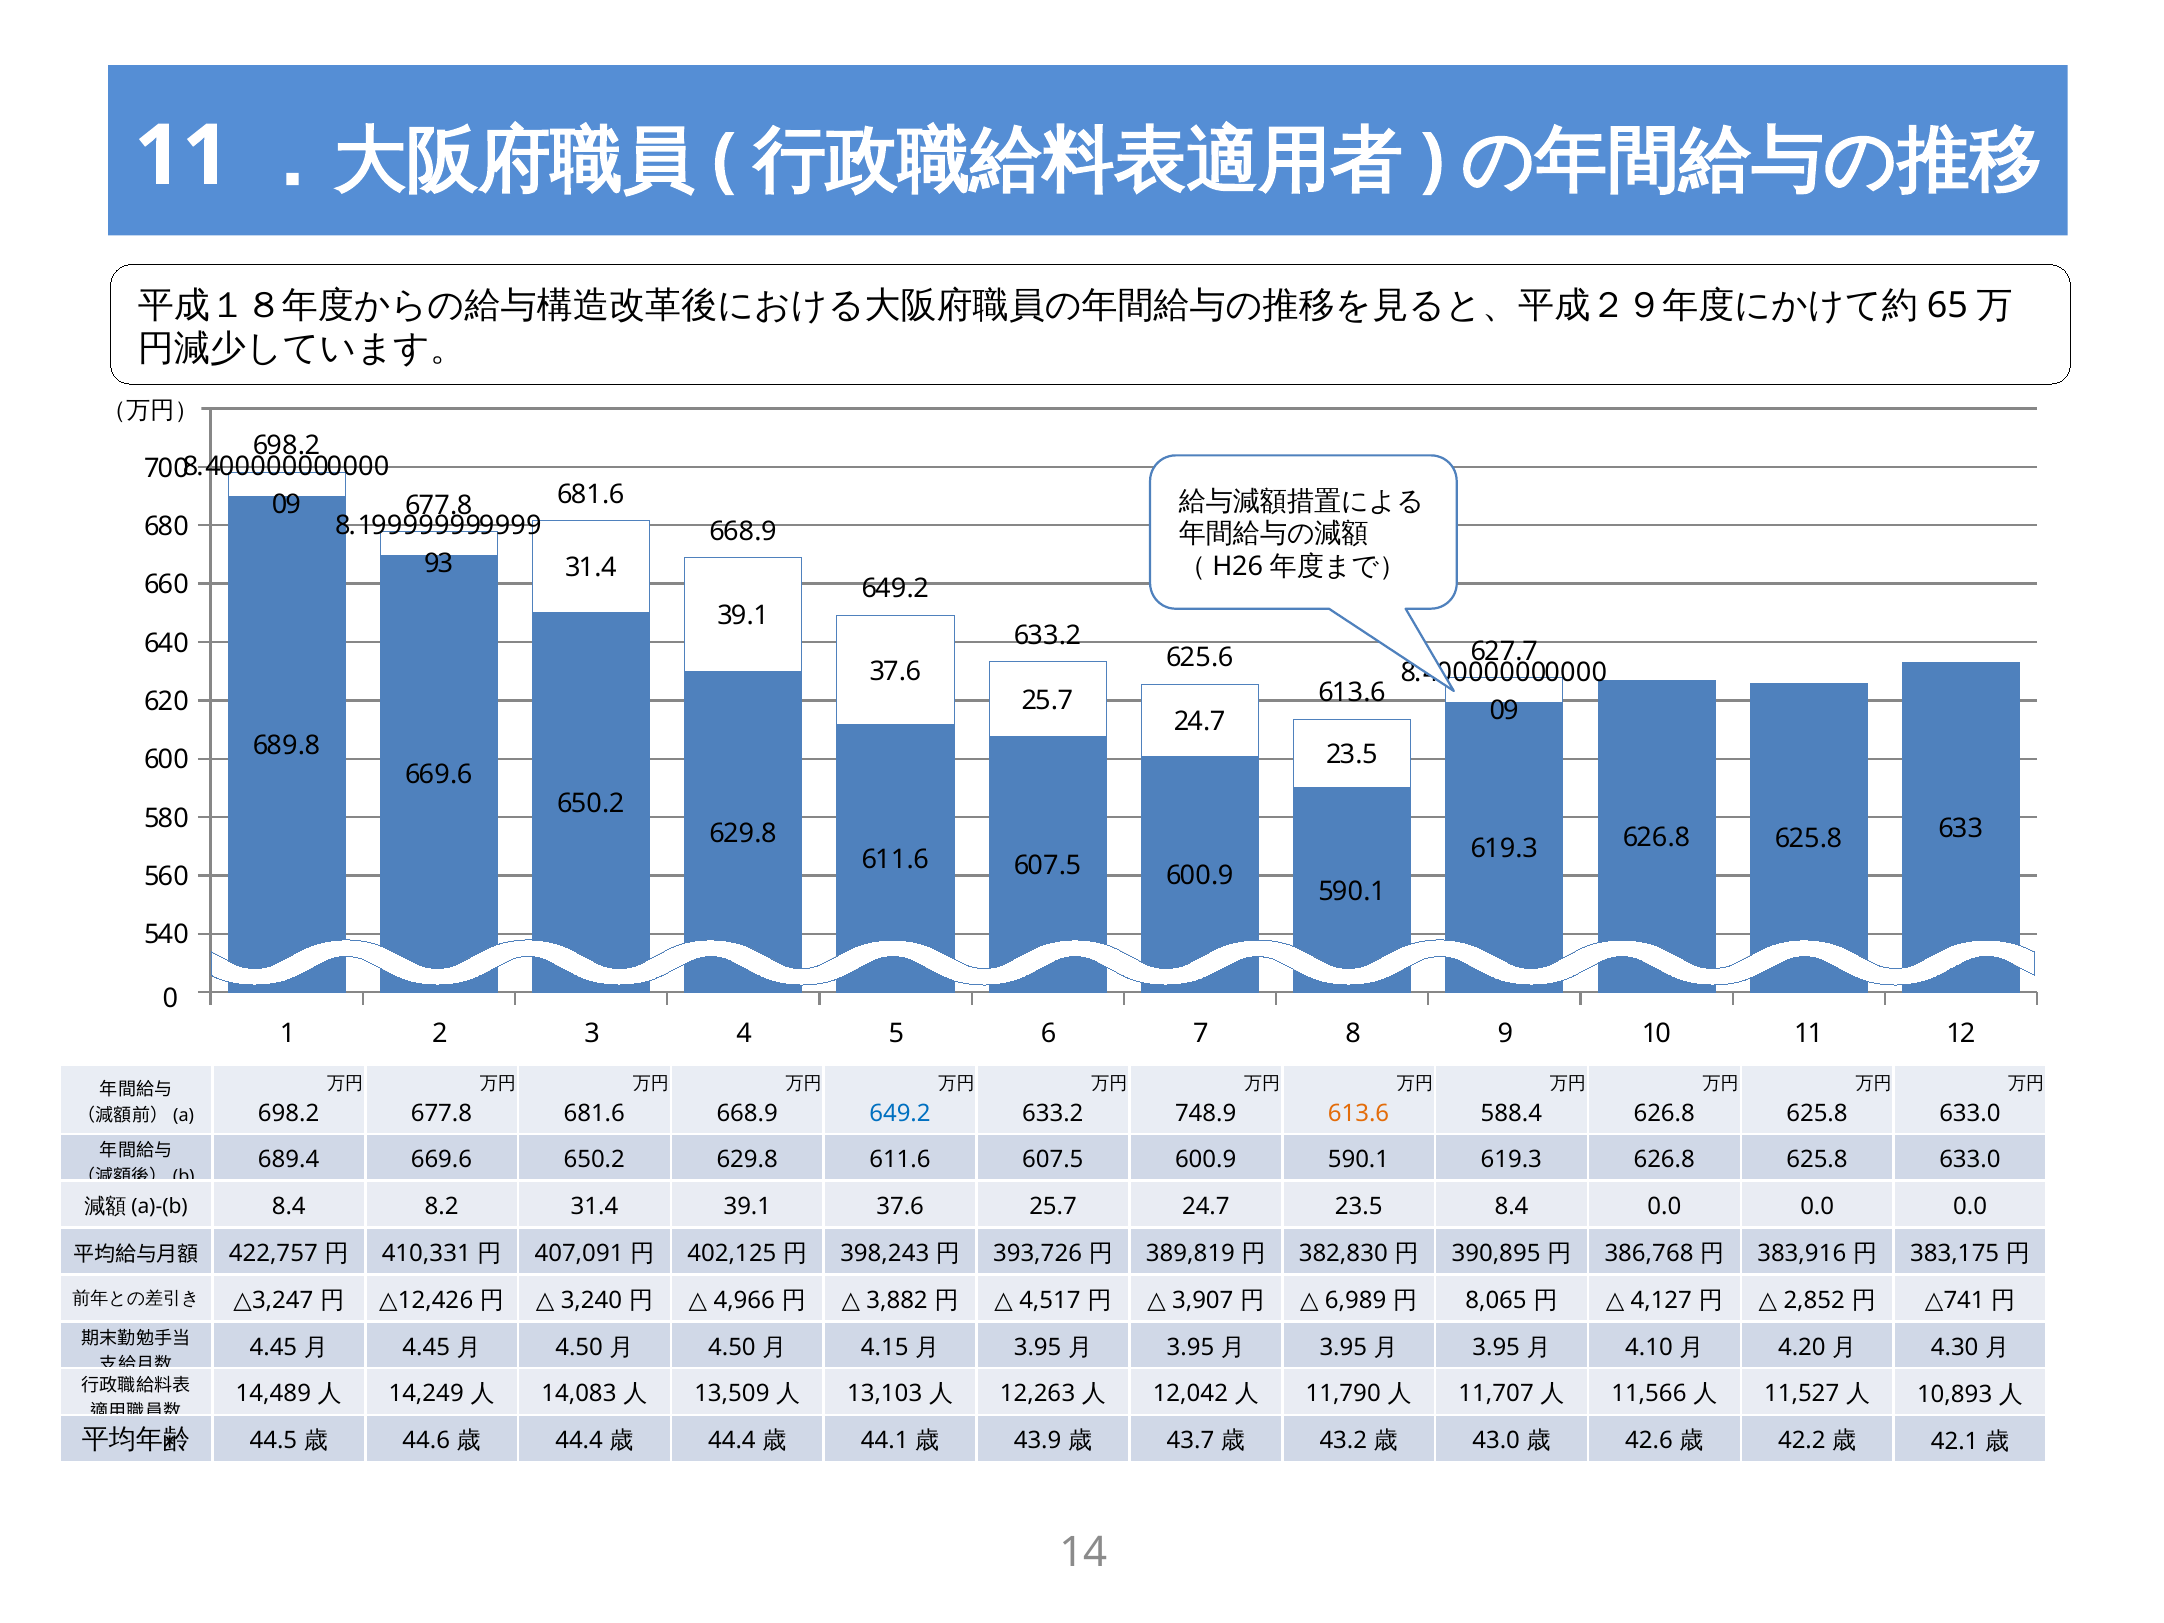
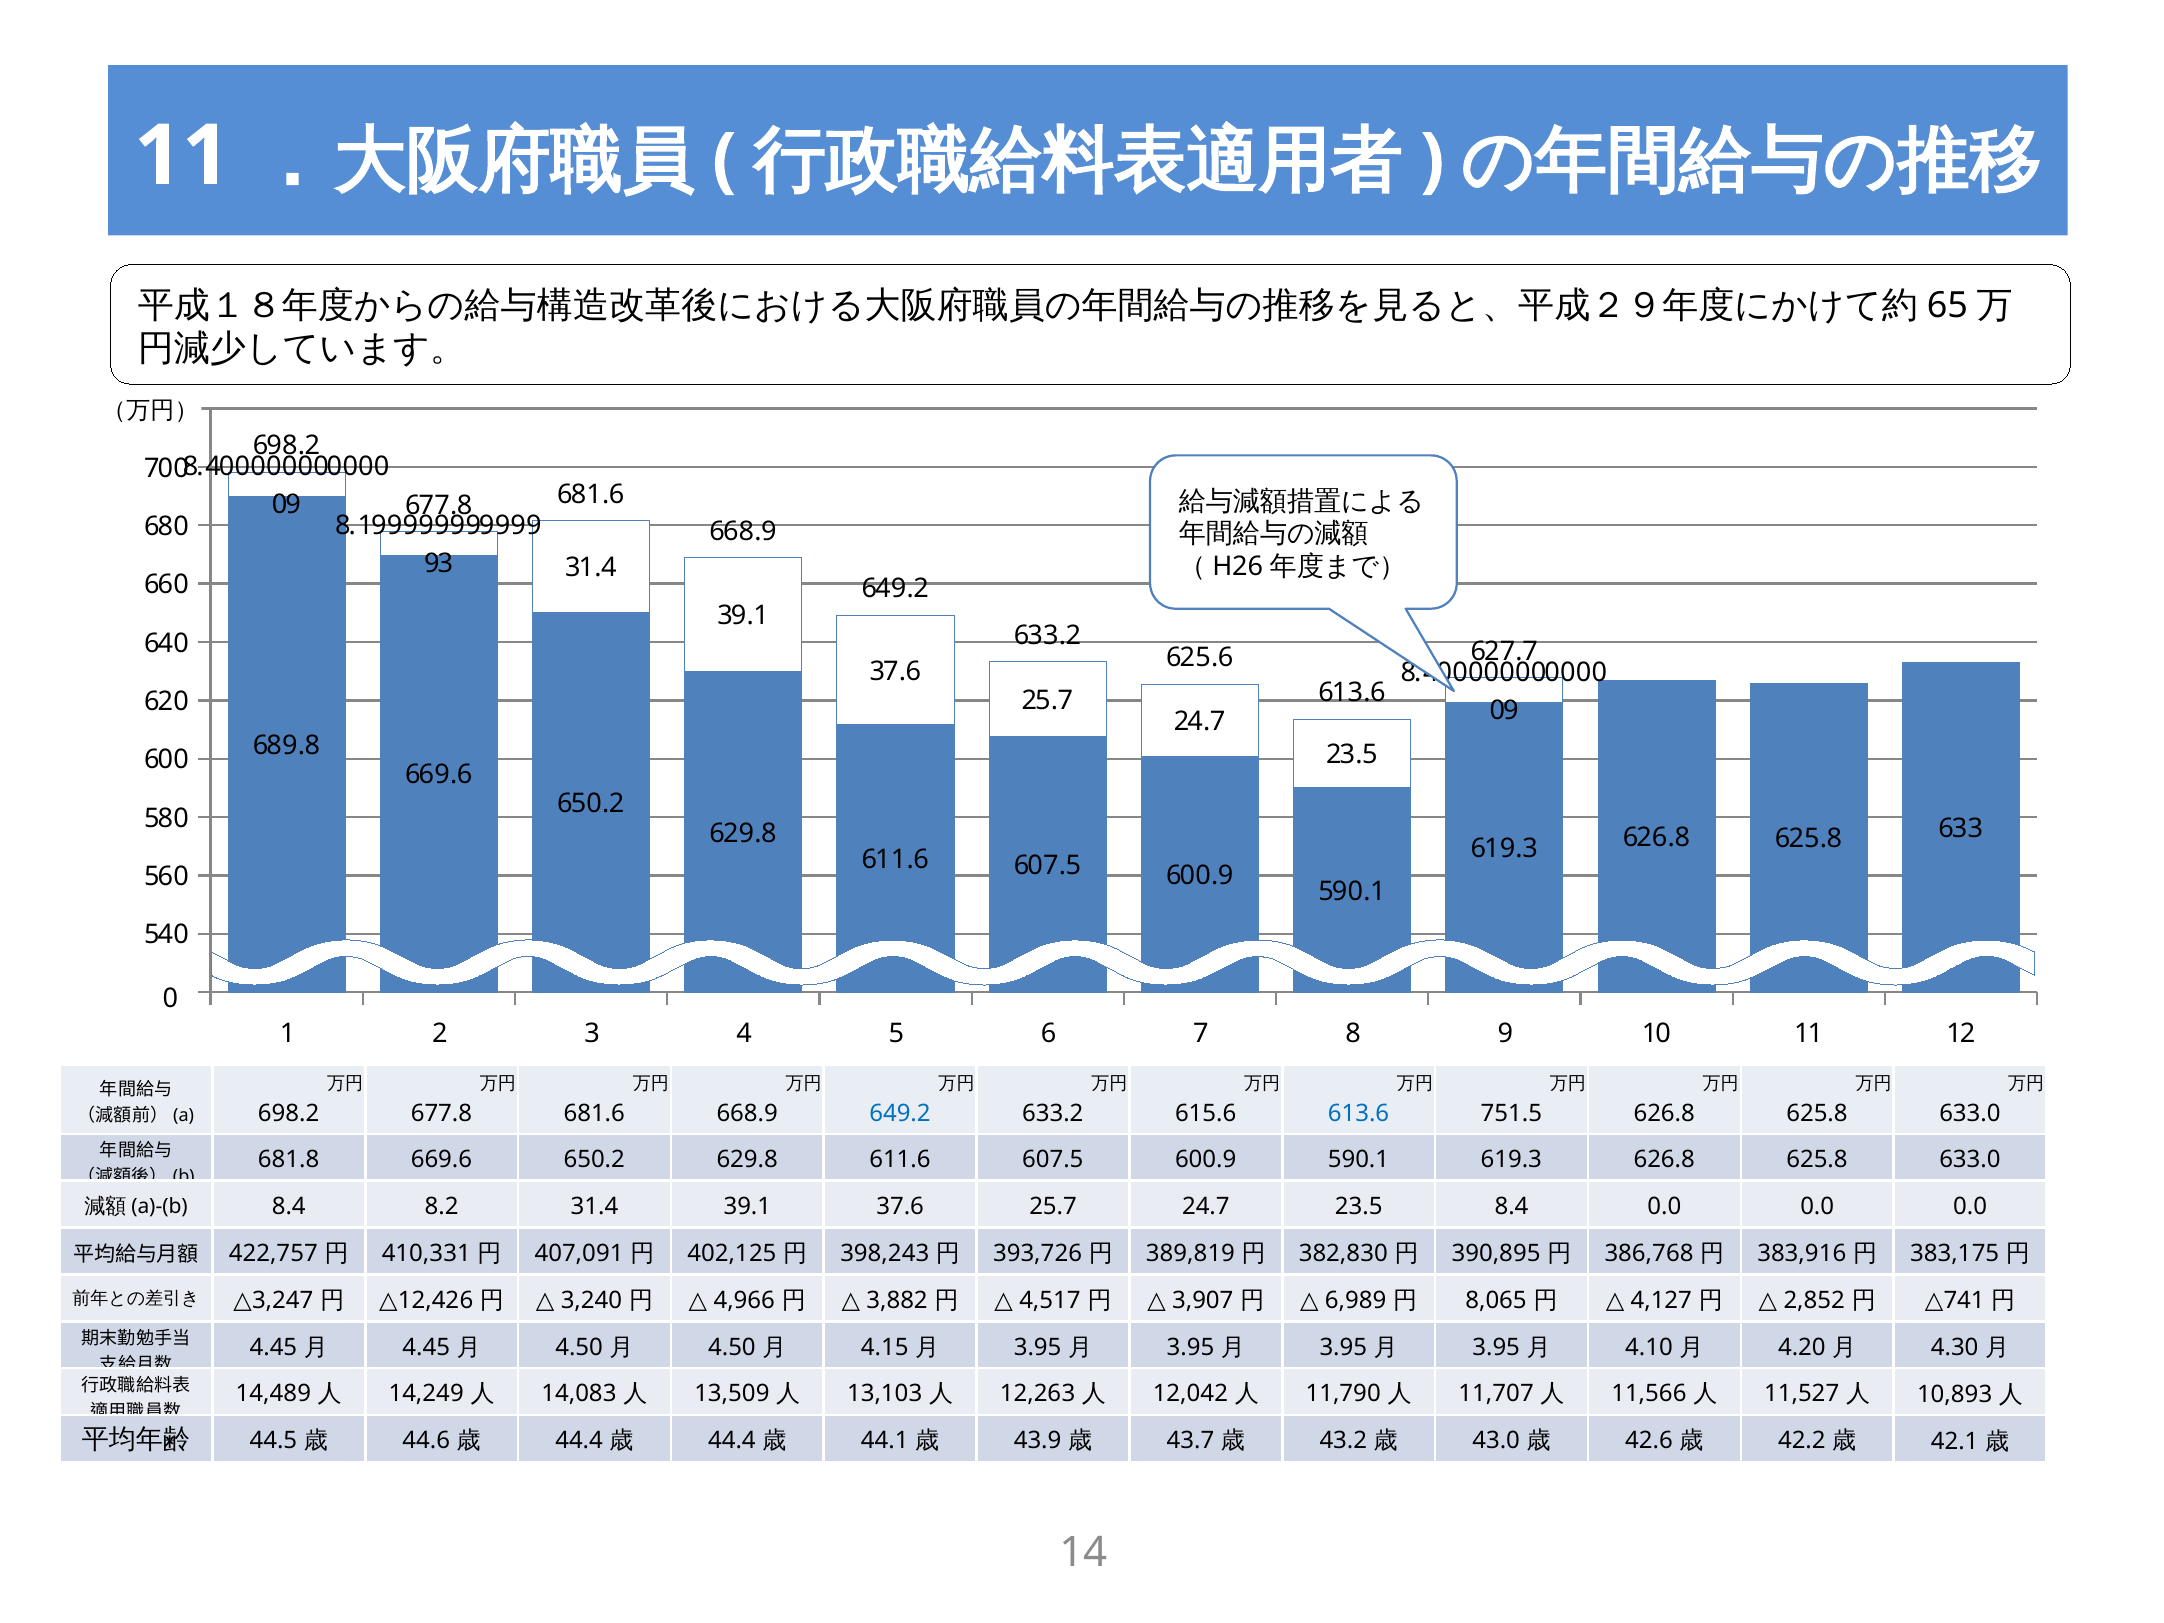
748.9: 748.9 -> 615.6 (1206, 1113)
613.6 colour: orange -> blue (1359, 1113)
588.4: 588.4 -> 751.5 (1511, 1113)
689.4: 689.4 -> 681.8 (289, 1160)
